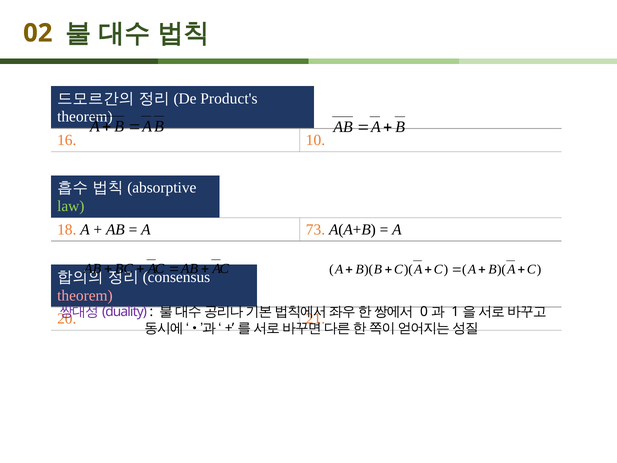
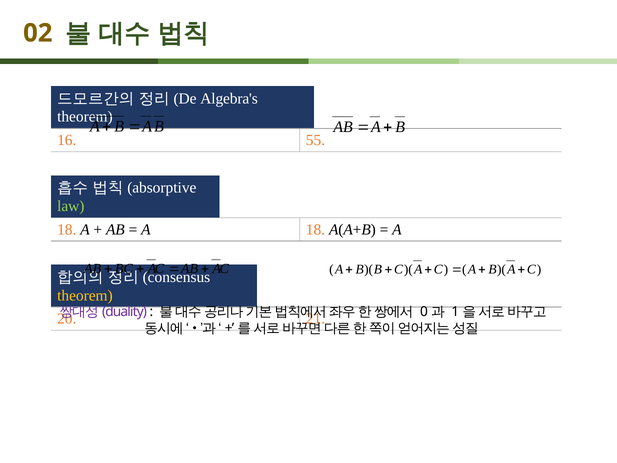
Product's: Product's -> Algebra's (229, 98)
10: 10 -> 55 (315, 140)
A 73: 73 -> 18 (315, 229)
theorem colour: pink -> yellow (85, 295)
